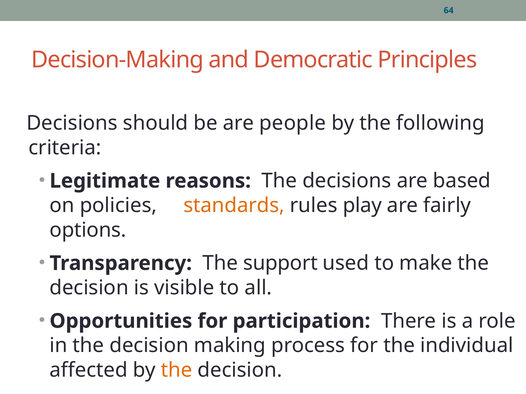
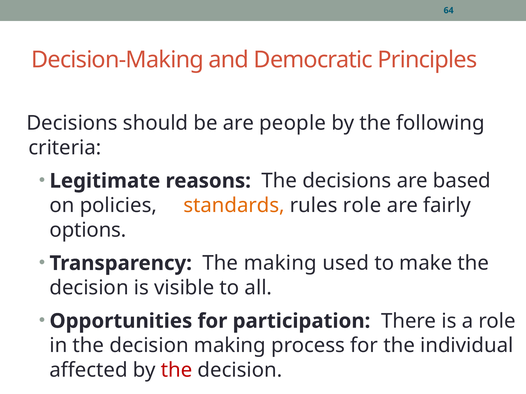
rules play: play -> role (362, 206)
The support: support -> making (280, 264)
the colour: orange -> red (177, 371)
